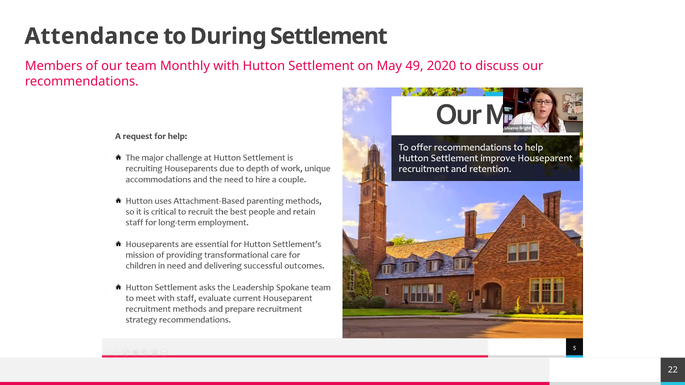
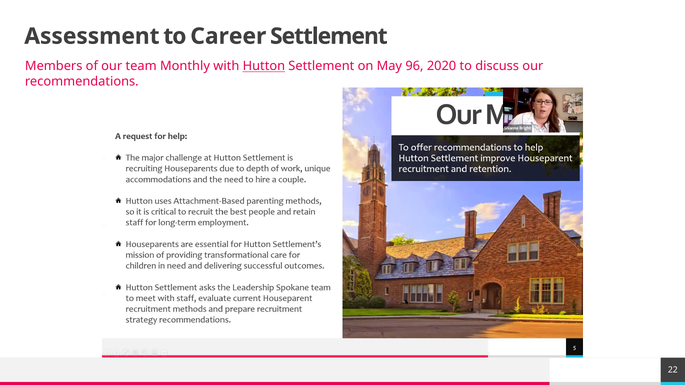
Attendance: Attendance -> Assessment (92, 36)
During: During -> Career (228, 36)
Hutton underline: none -> present (264, 66)
49: 49 -> 96 (414, 66)
